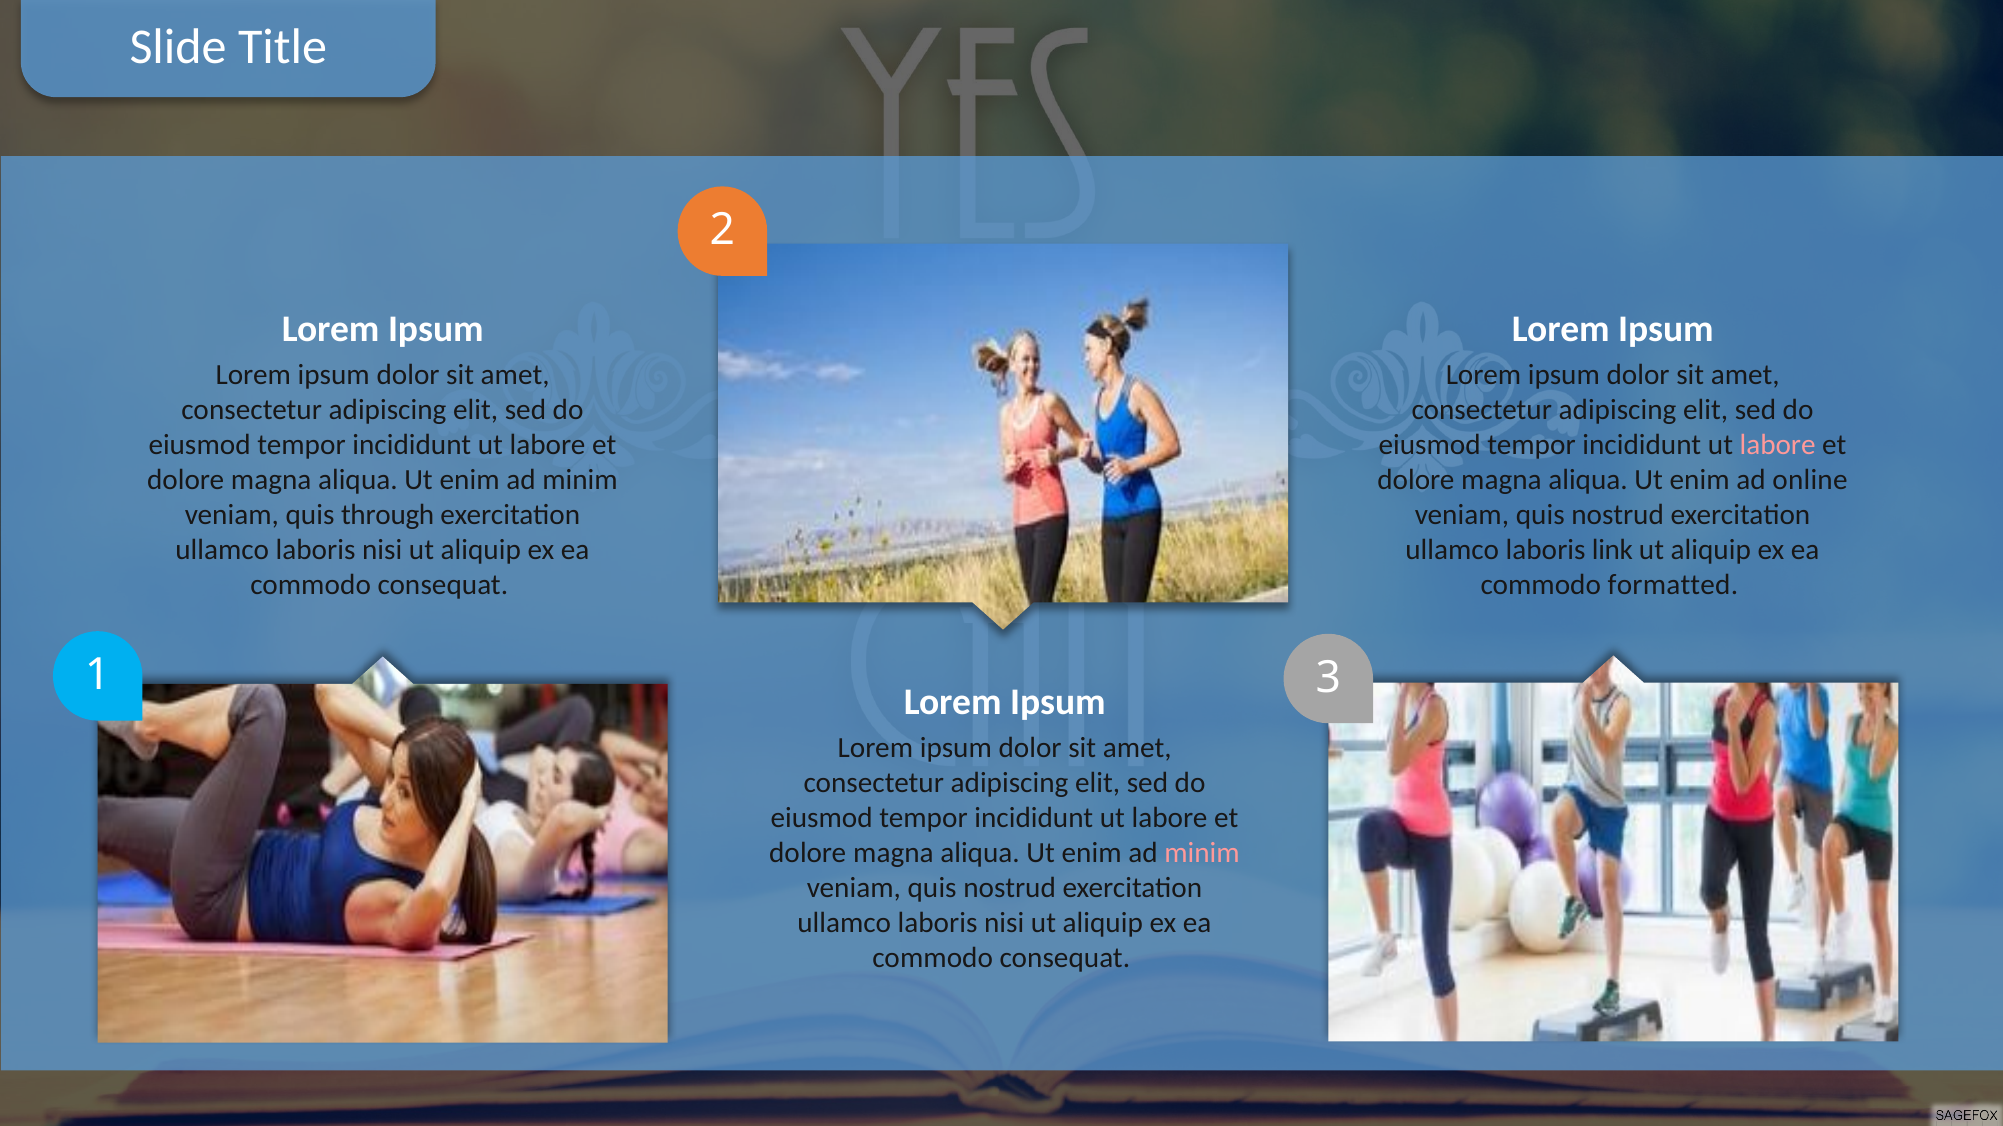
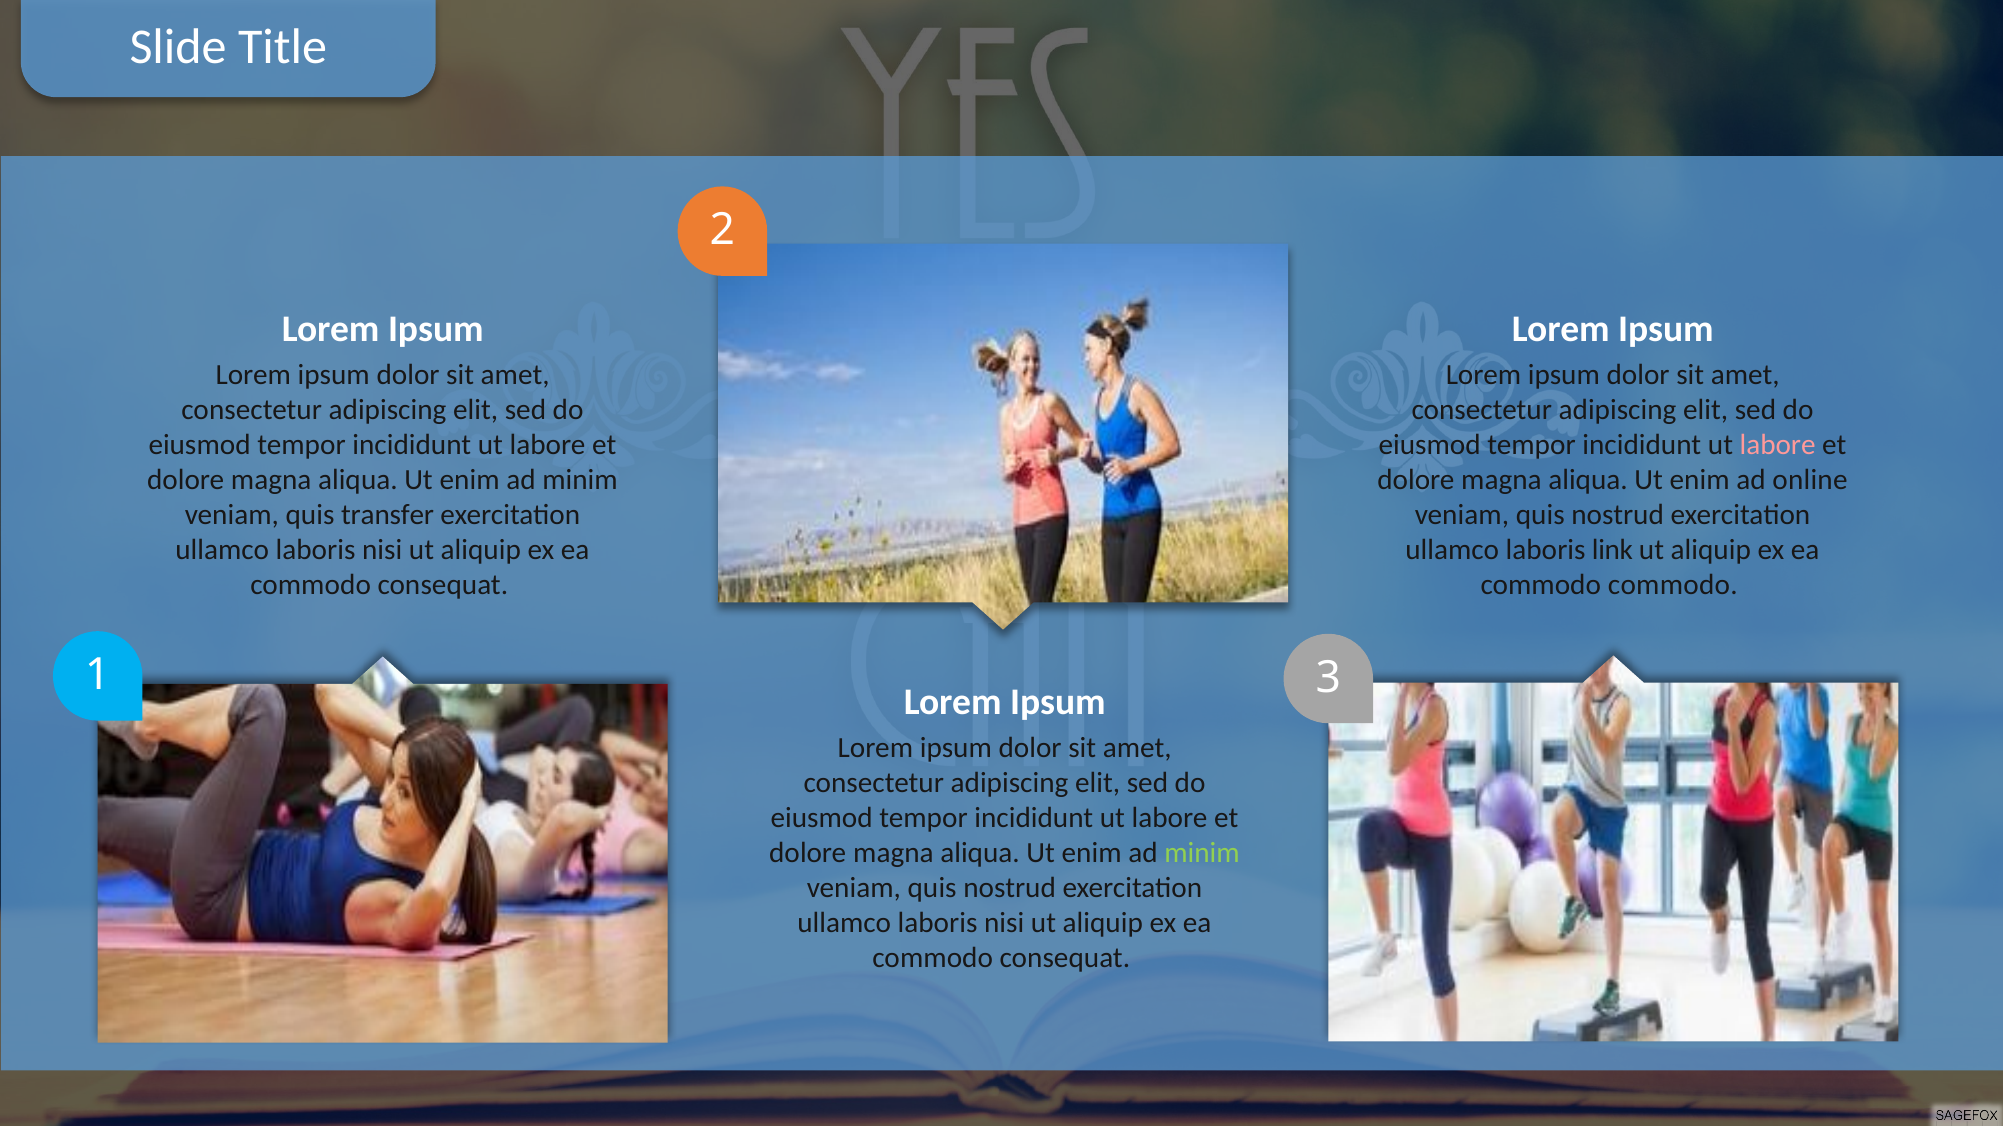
through: through -> transfer (388, 515)
commodo formatted: formatted -> commodo (1673, 585)
minim colour: pink -> light green (1202, 853)
